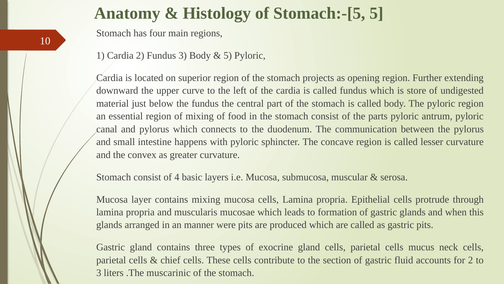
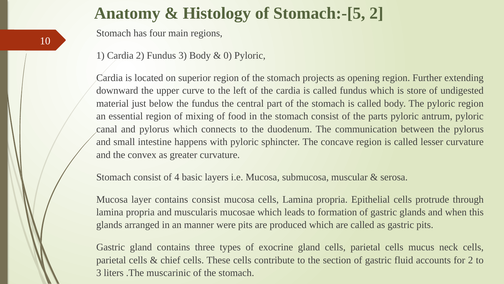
Stomach:-[5 5: 5 -> 2 (376, 13)
5: 5 -> 0 (228, 55)
contains mixing: mixing -> consist (206, 199)
